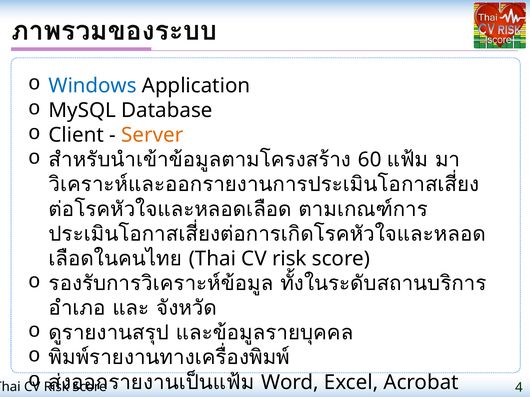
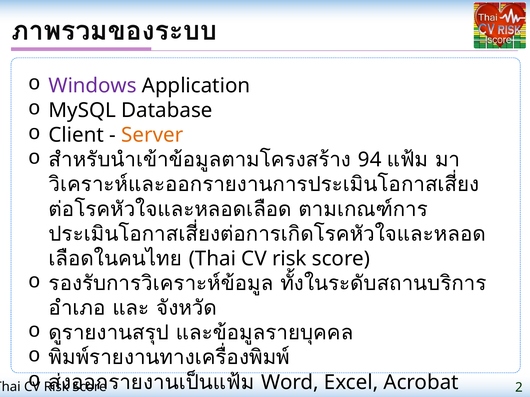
Windows colour: blue -> purple (93, 86)
60: 60 -> 94 (370, 160)
4: 4 -> 2 (519, 388)
